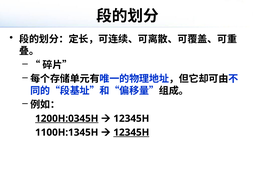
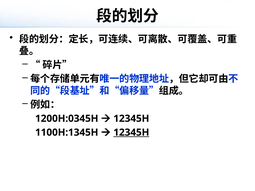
1200H:0345H underline: present -> none (67, 119)
